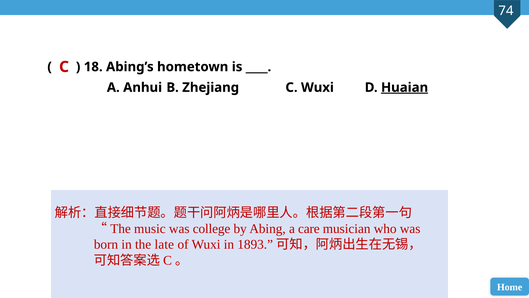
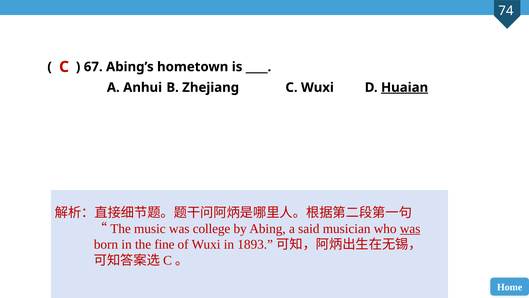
18: 18 -> 67 (93, 67)
care: care -> said (309, 228)
was underline: none -> present (410, 228)
late: late -> fine (164, 244)
